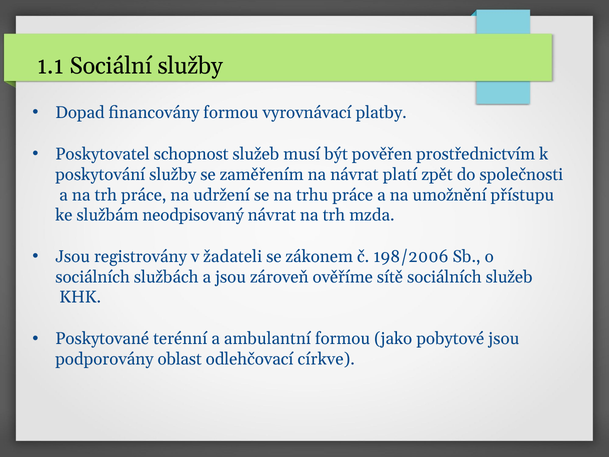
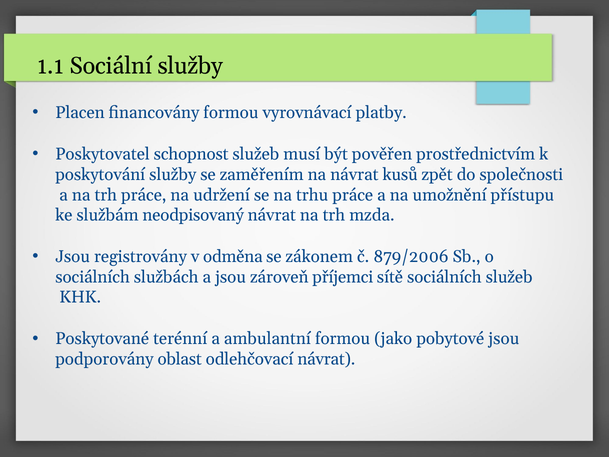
Dopad: Dopad -> Placen (80, 113)
platí: platí -> kusů (400, 175)
žadateli: žadateli -> odměna (233, 257)
198/2006: 198/2006 -> 879/2006 (411, 257)
ověříme: ověříme -> příjemci (343, 277)
odlehčovací církve: církve -> návrat (326, 359)
